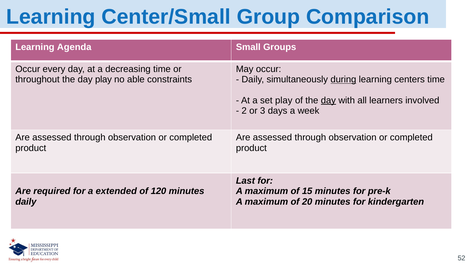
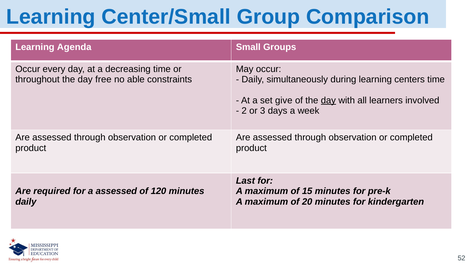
day play: play -> free (103, 79)
during underline: present -> none (343, 79)
set play: play -> give (284, 100)
a extended: extended -> assessed (116, 191)
